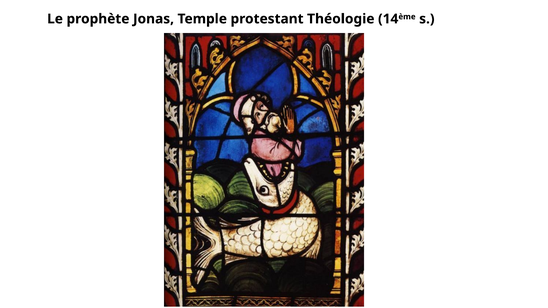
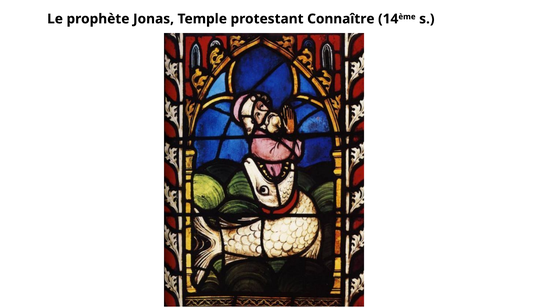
Théologie: Théologie -> Connaître (341, 19)
